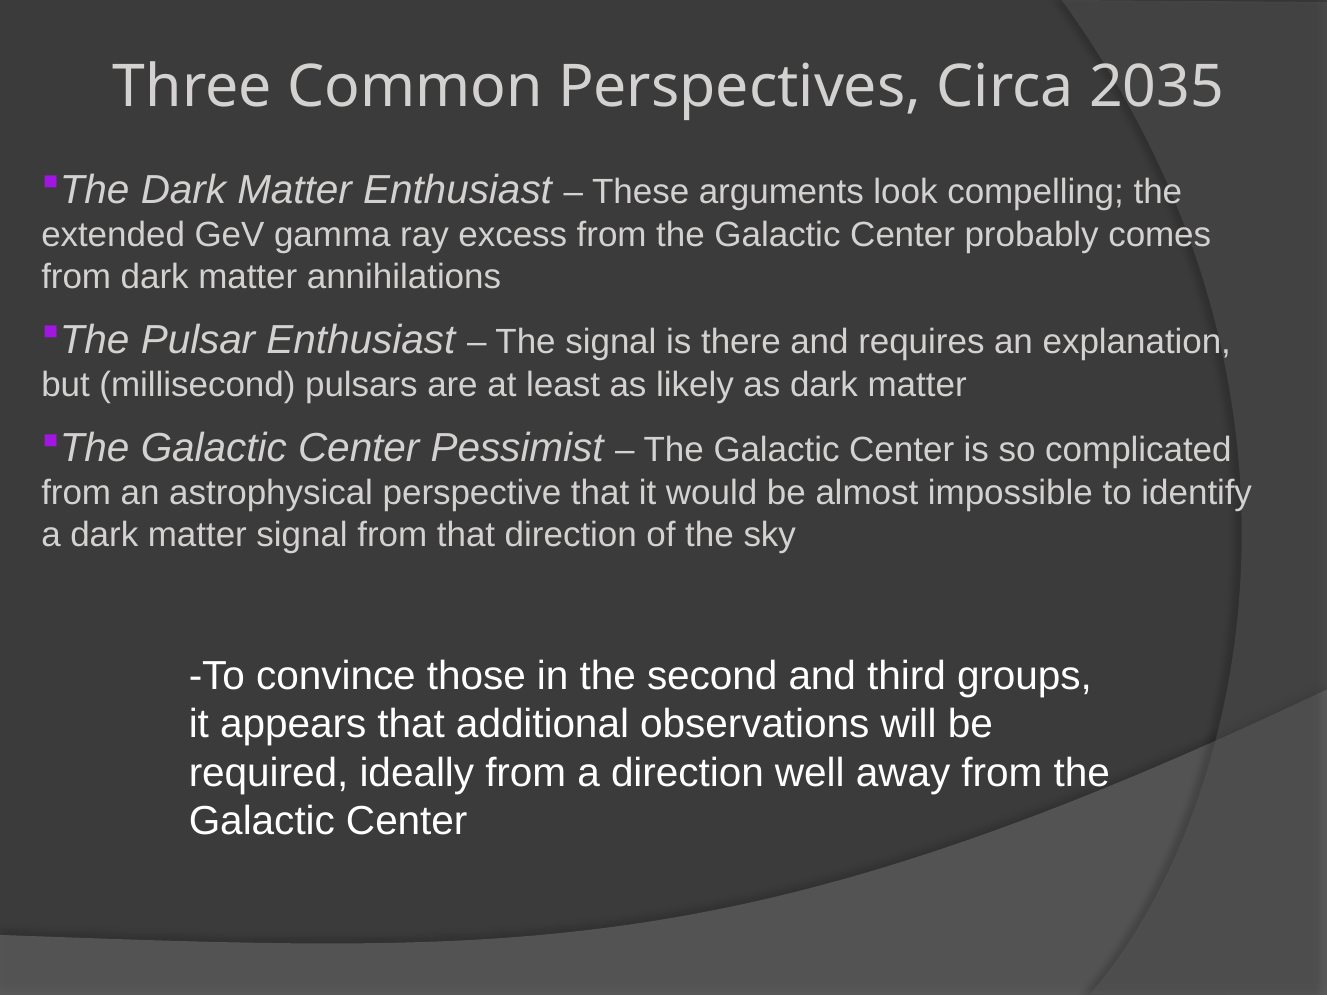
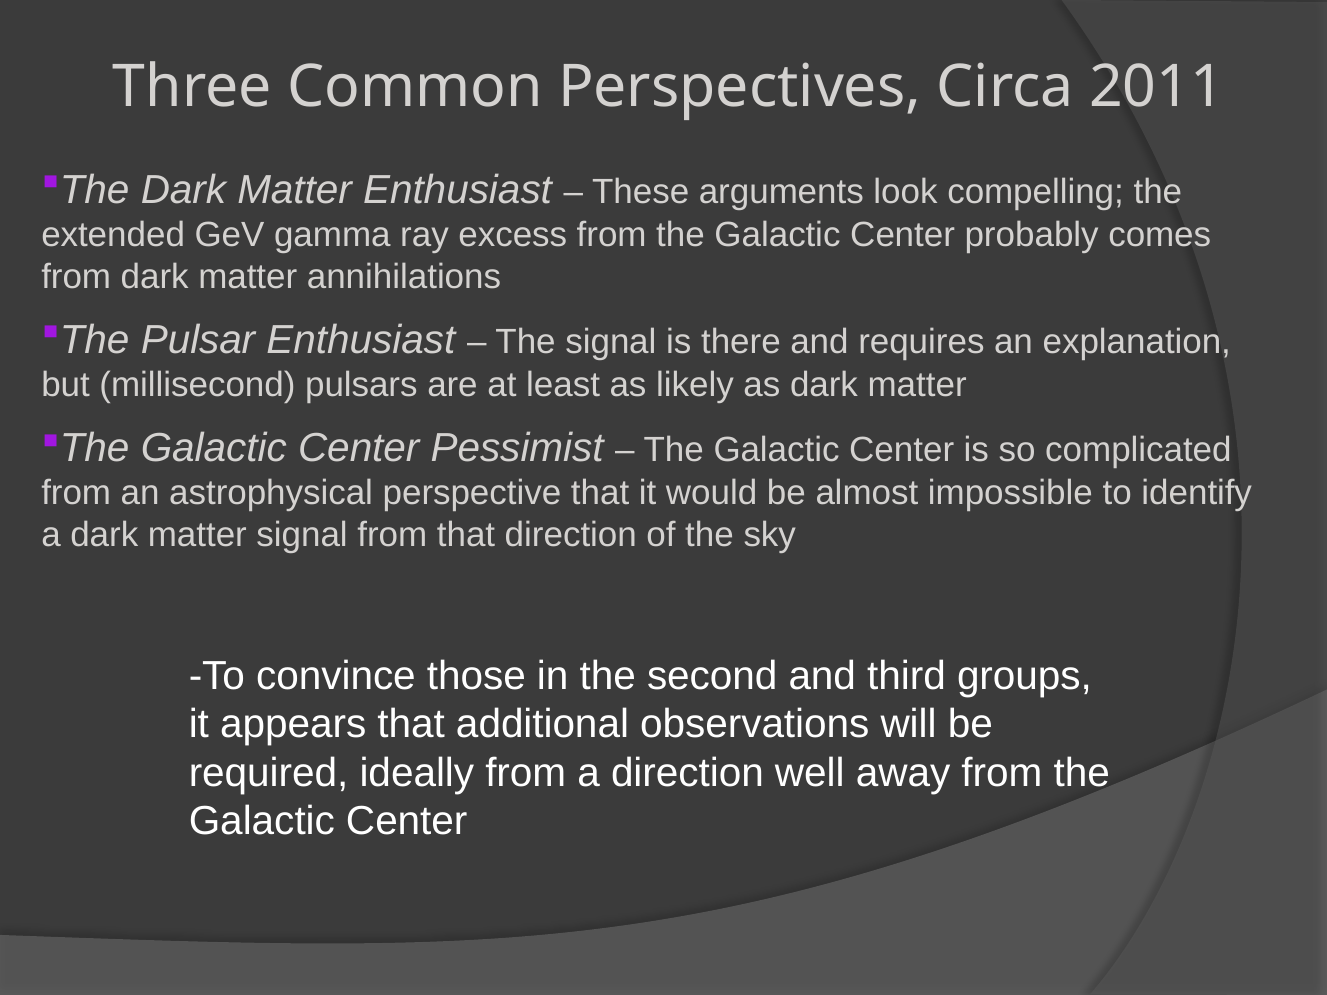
2035: 2035 -> 2011 (1157, 87)
